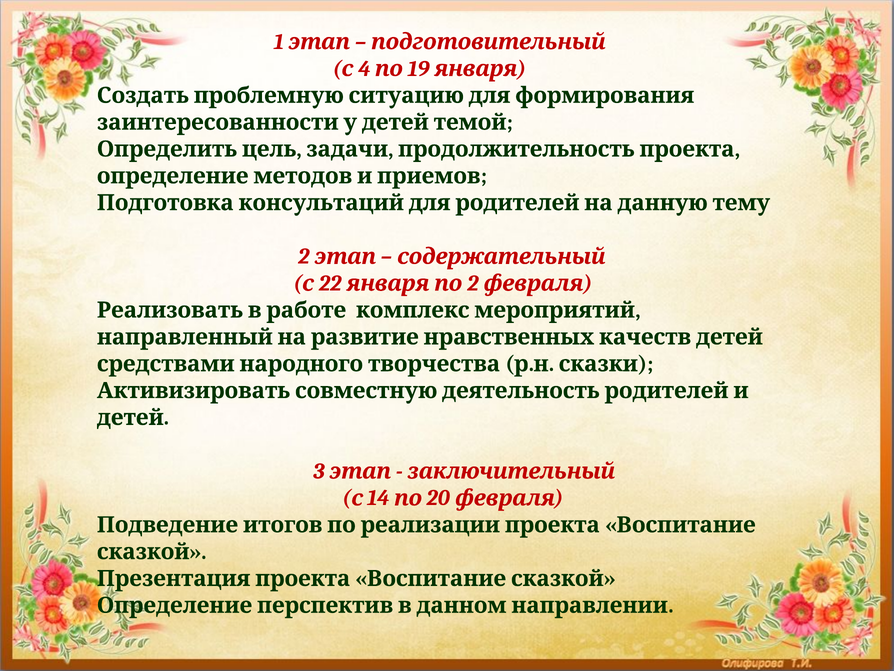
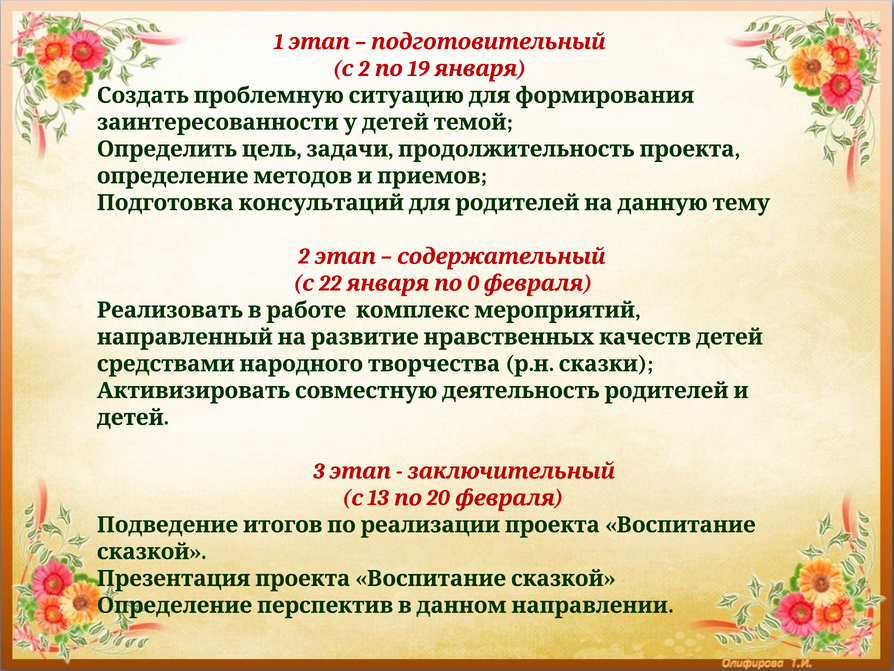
4: 4 -> 2 (364, 69)
22 2: 2 -> 0 (473, 283)
14: 14 -> 13 (378, 498)
